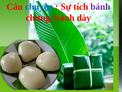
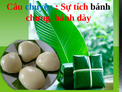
bánh colour: purple -> black (100, 7)
